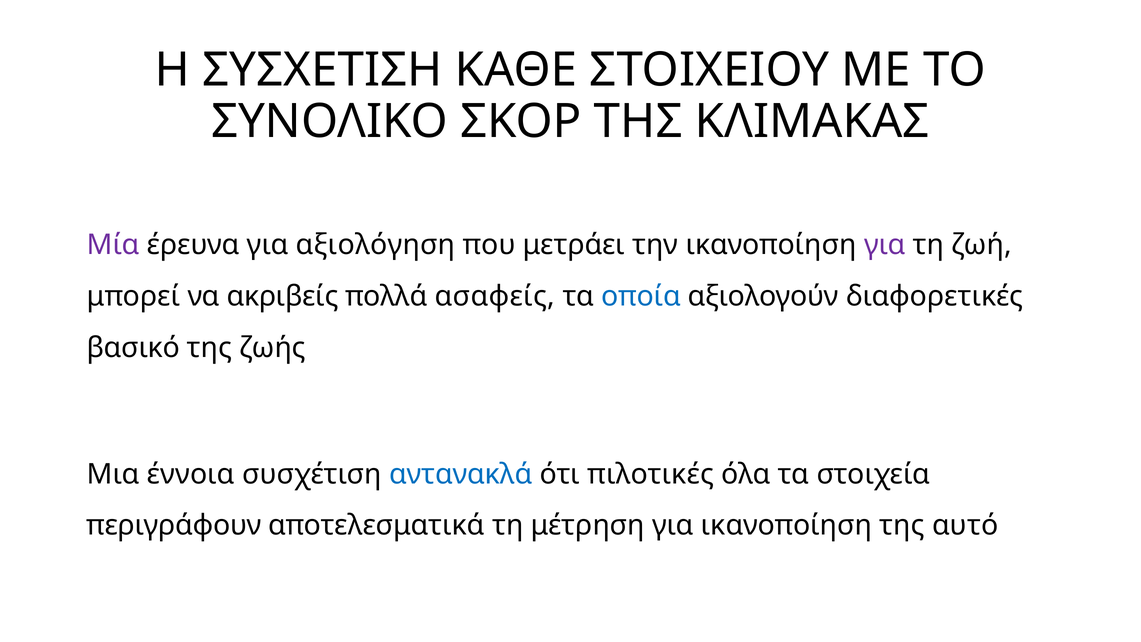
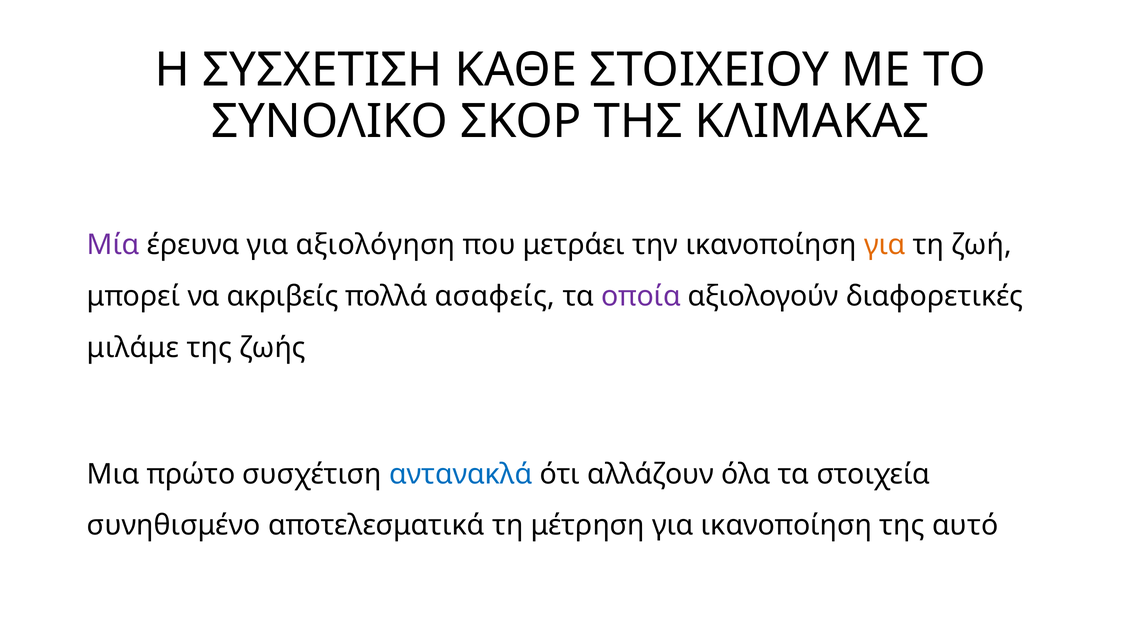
για colour: purple -> orange (885, 245)
οποία colour: blue -> purple (641, 296)
βασικό: βασικό -> μιλάμε (133, 348)
έννοια: έννοια -> πρώτο (191, 474)
πιλοτικές: πιλοτικές -> αλλάζουν (651, 474)
περιγράφουν: περιγράφουν -> συνηθισμένο (174, 525)
